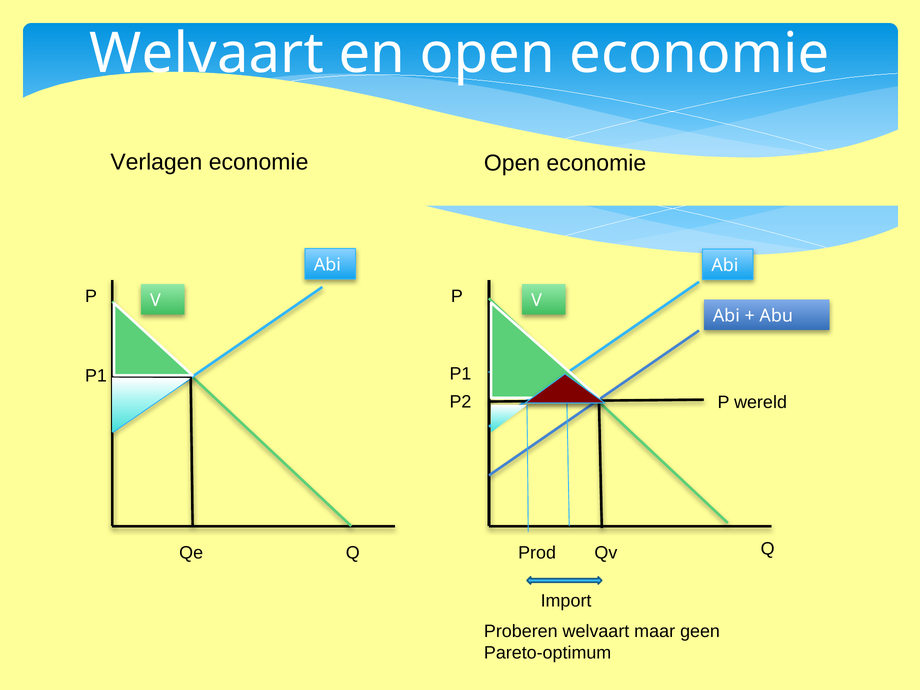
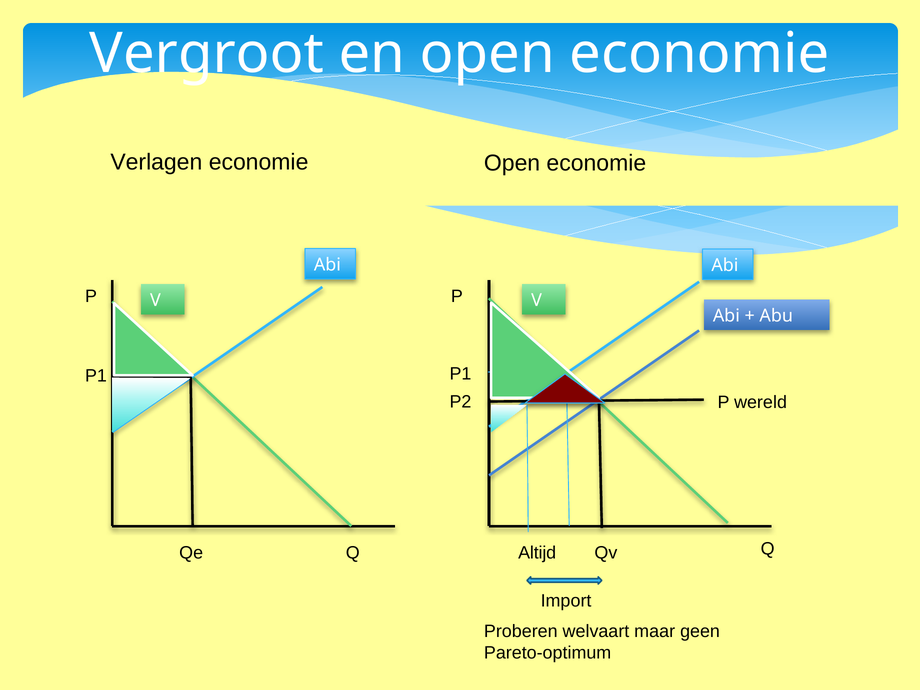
Welvaart: Welvaart -> Vergroot (207, 54)
Prod: Prod -> Altijd (537, 553)
